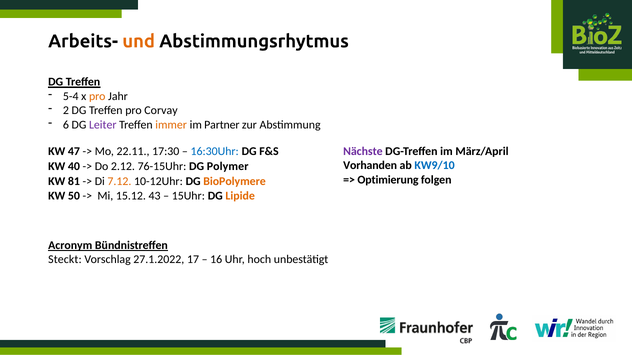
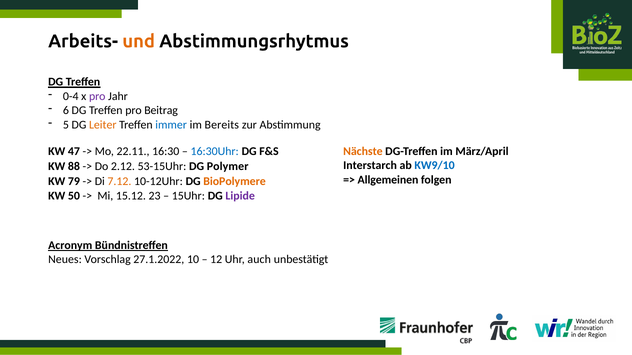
5-4: 5-4 -> 0-4 (71, 96)
pro colour: orange -> purple (97, 96)
2: 2 -> 6 (66, 111)
Corvay: Corvay -> Beitrag (161, 111)
6: 6 -> 5 (66, 125)
Leiter colour: purple -> orange (103, 125)
immer colour: orange -> blue (171, 125)
Partner: Partner -> Bereits (222, 125)
17:30: 17:30 -> 16:30 (166, 152)
Nächste colour: purple -> orange (363, 152)
Vorhanden: Vorhanden -> Interstarch (370, 166)
40: 40 -> 88 (74, 166)
76-15Uhr: 76-15Uhr -> 53-15Uhr (162, 166)
Optimierung: Optimierung -> Allgemeinen (388, 180)
81: 81 -> 79 (74, 181)
43: 43 -> 23 (155, 196)
Lipide colour: orange -> purple (240, 196)
Steckt: Steckt -> Neues (65, 260)
17: 17 -> 10 (193, 260)
16: 16 -> 12 (216, 260)
hoch: hoch -> auch (259, 260)
